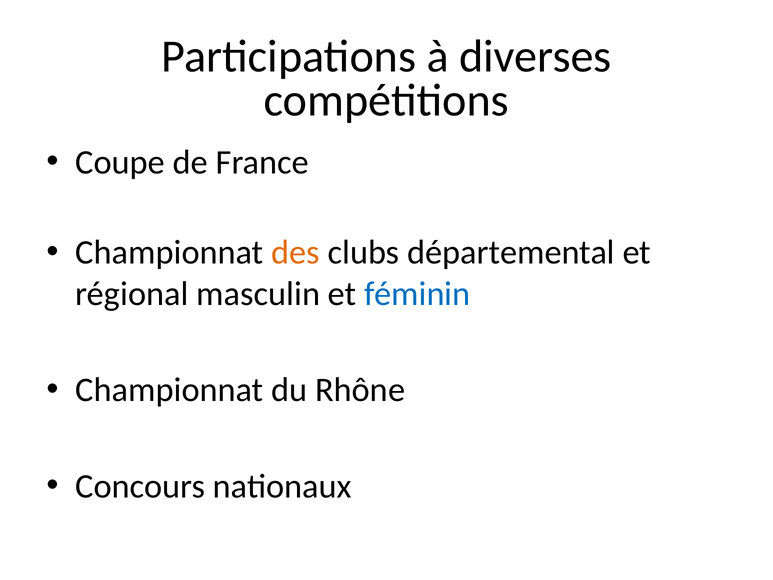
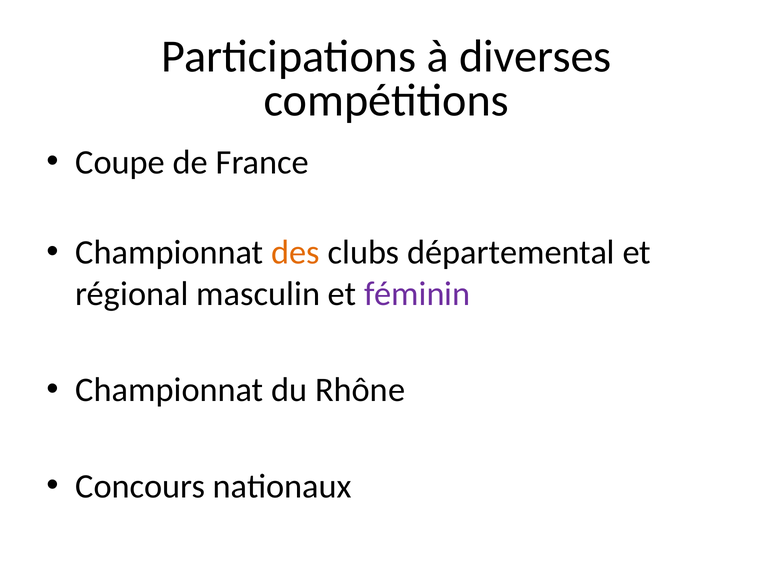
féminin colour: blue -> purple (417, 294)
